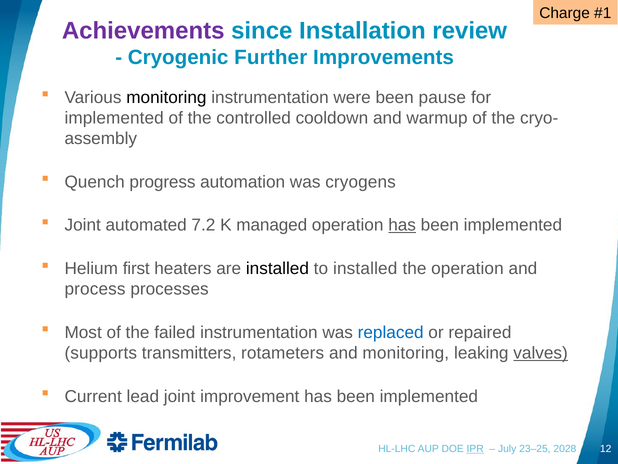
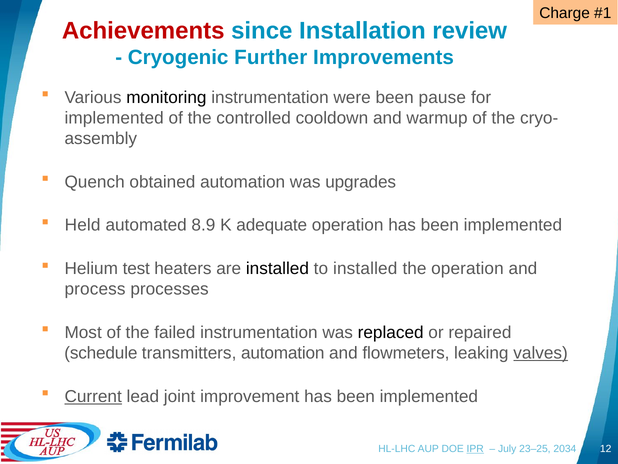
Achievements colour: purple -> red (143, 31)
progress: progress -> obtained (162, 182)
cryogens: cryogens -> upgrades (361, 182)
Joint: Joint -> Held (83, 225)
7.2: 7.2 -> 8.9 (203, 225)
managed: managed -> adequate (272, 225)
has underline: present -> none (402, 225)
first: first -> test (136, 268)
replaced colour: blue -> black (391, 332)
supports: supports -> schedule (101, 353)
transmitters rotameters: rotameters -> automation (283, 353)
and monitoring: monitoring -> flowmeters (406, 353)
Current underline: none -> present (93, 396)
2028: 2028 -> 2034 (565, 448)
